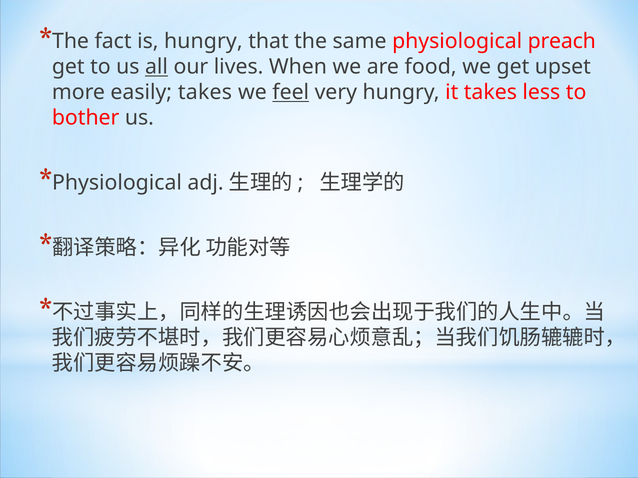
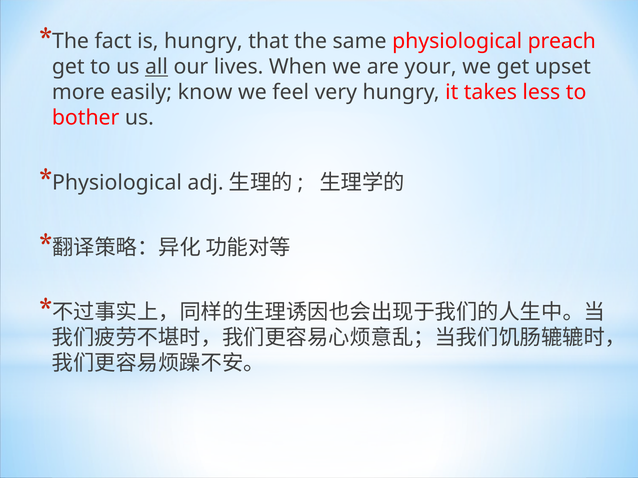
food: food -> your (431, 67)
easily takes: takes -> know (205, 93)
feel underline: present -> none (291, 93)
